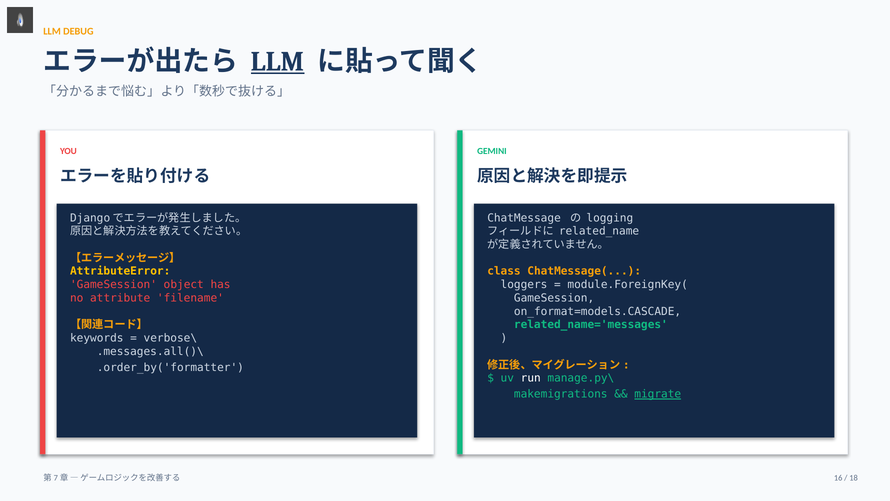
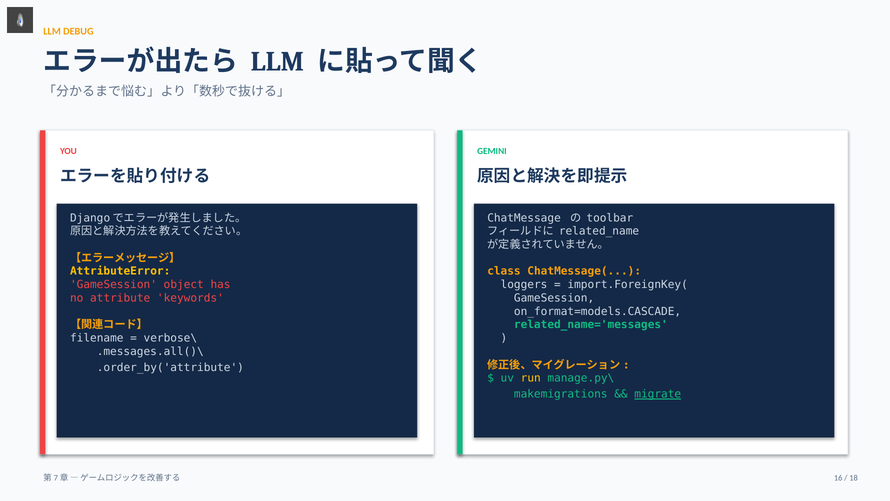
LLM underline: present -> none (278, 61)
logging: logging -> toolbar (610, 218)
module.ForeignKey(: module.ForeignKey( -> import.ForeignKey( (628, 284)
filename: filename -> keywords (190, 298)
keywords: keywords -> filename (97, 338)
.order_by('formatter: .order_by('formatter -> .order_by('attribute (170, 367)
run colour: white -> yellow (531, 378)
